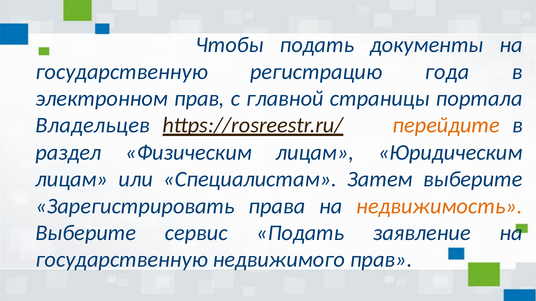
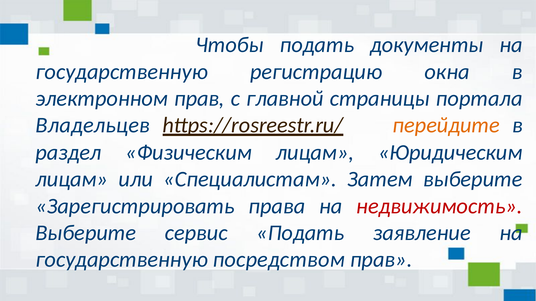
года: года -> окна (447, 72)
недвижимость colour: orange -> red (439, 206)
недвижимого: недвижимого -> посредством (279, 260)
